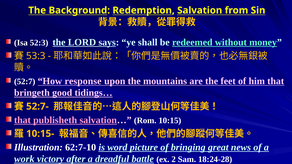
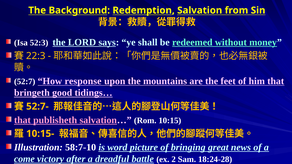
53:3: 53:3 -> 22:3 (36, 56)
62:7-10: 62:7-10 -> 58:7-10 (81, 147)
work: work -> come (24, 159)
